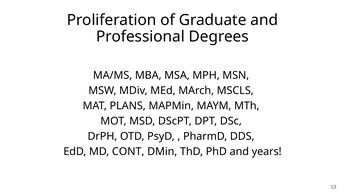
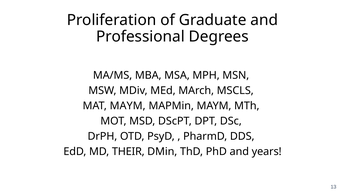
MAT PLANS: PLANS -> MAYM (128, 106)
CONT: CONT -> THEIR (128, 152)
